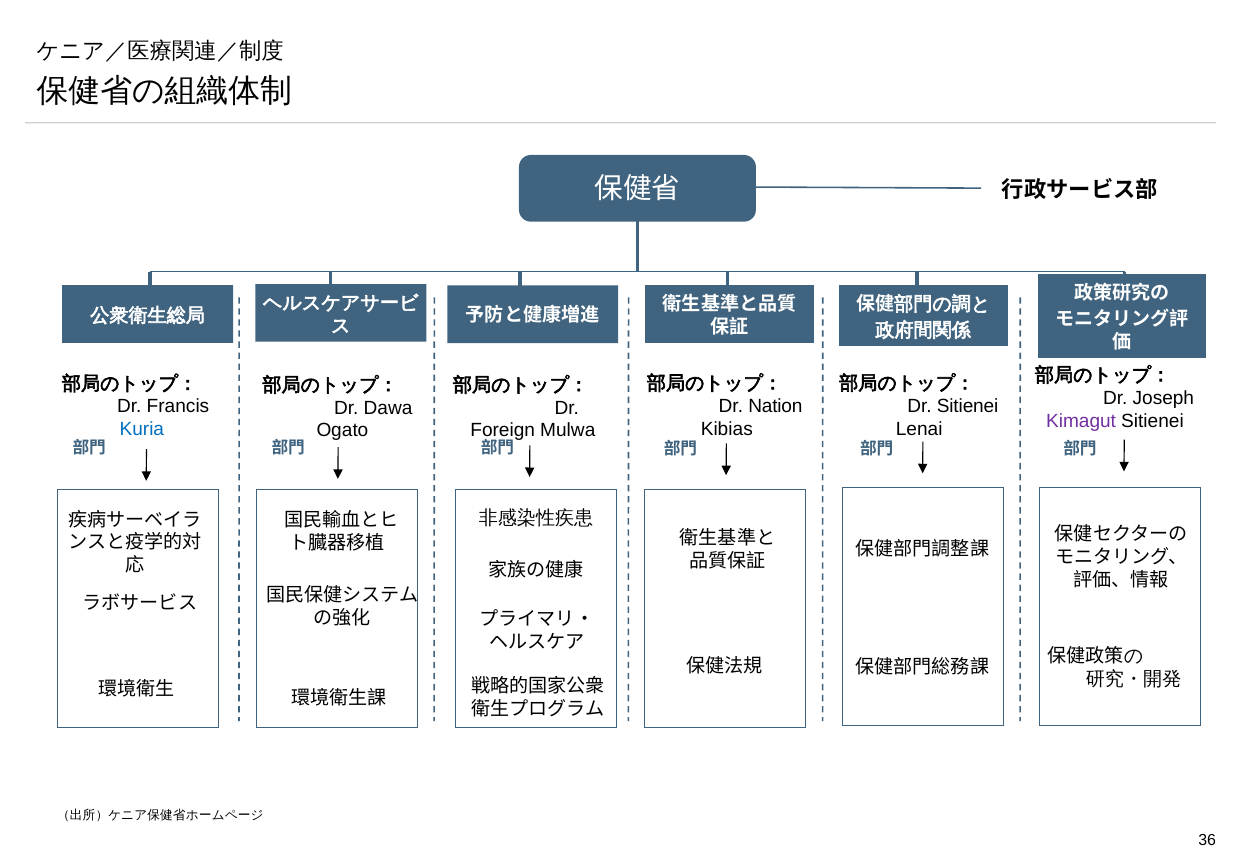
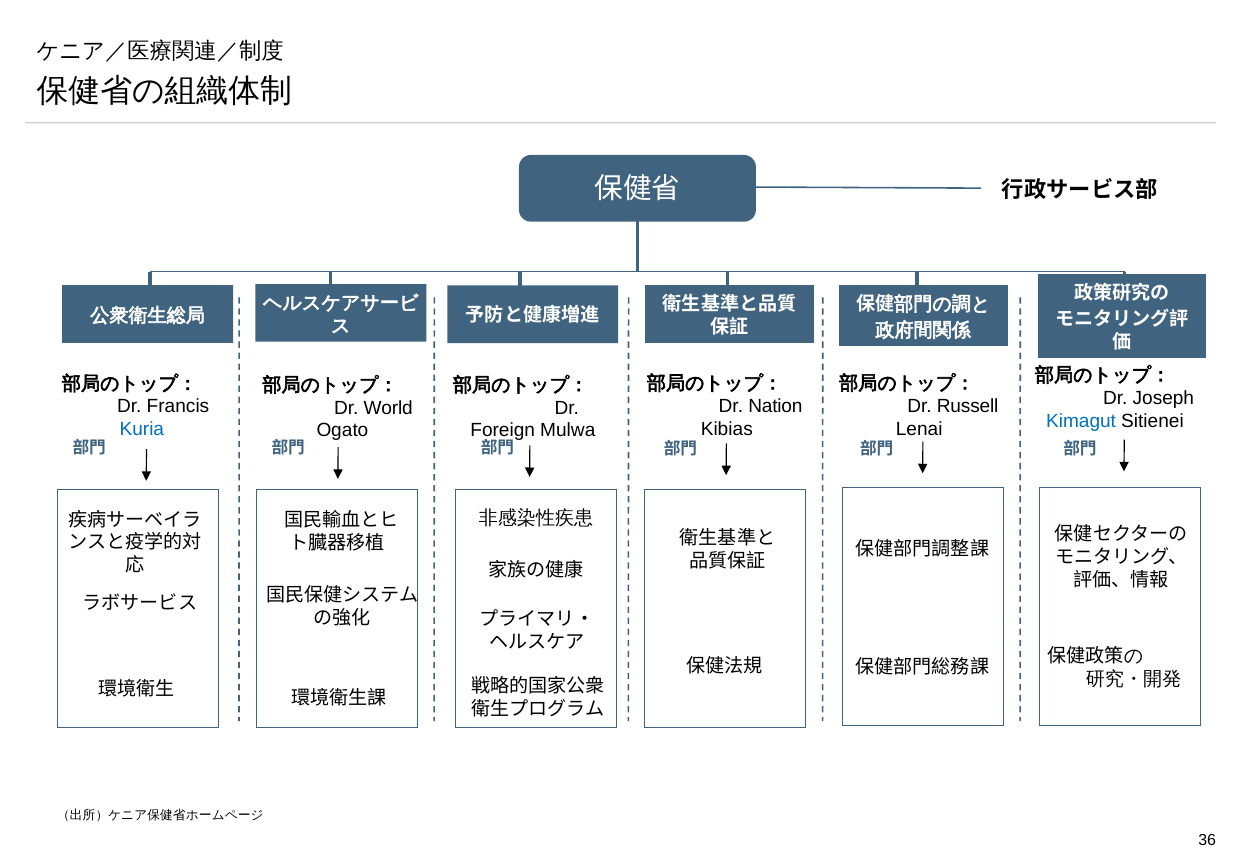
Dr Sitienei: Sitienei -> Russell (968, 406)
Dawa: Dawa -> World (388, 408)
Kimagut colour: purple -> blue (1081, 421)
